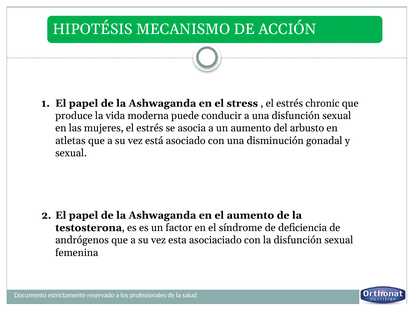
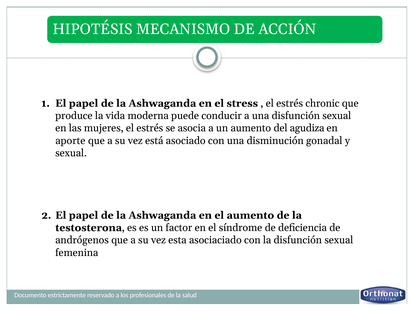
arbusto: arbusto -> agudiza (307, 128)
atletas: atletas -> aporte (70, 140)
